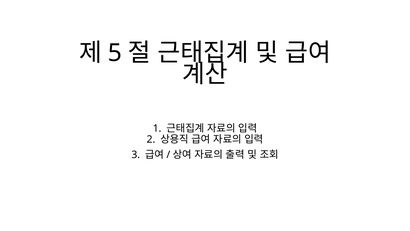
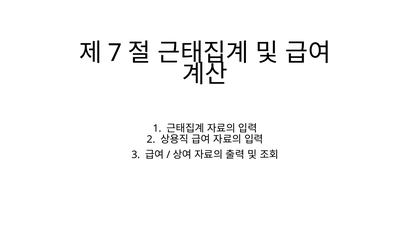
5: 5 -> 7 (115, 53)
